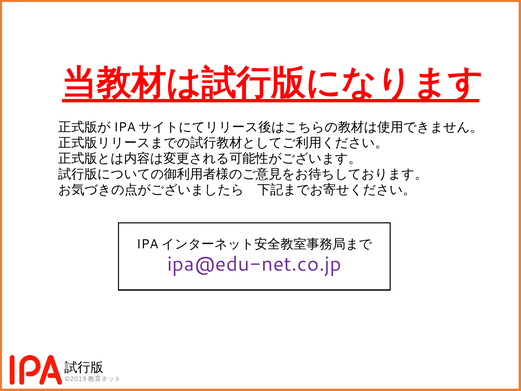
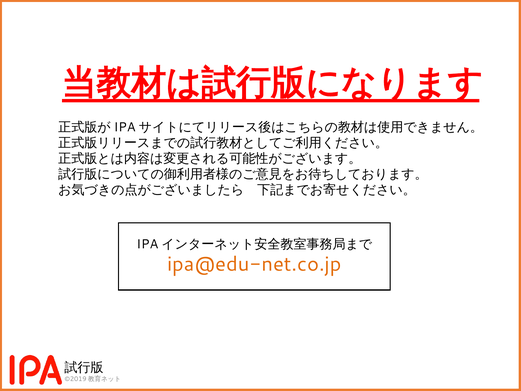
ipa@edu-net.co.jp colour: purple -> orange (254, 264)
